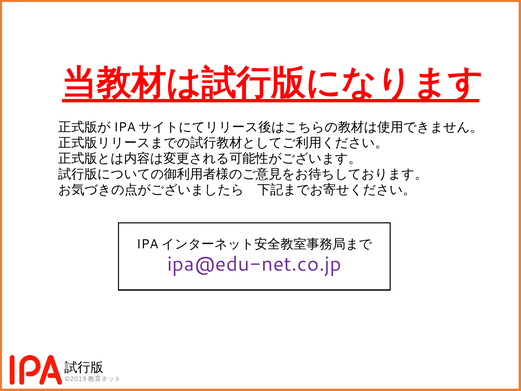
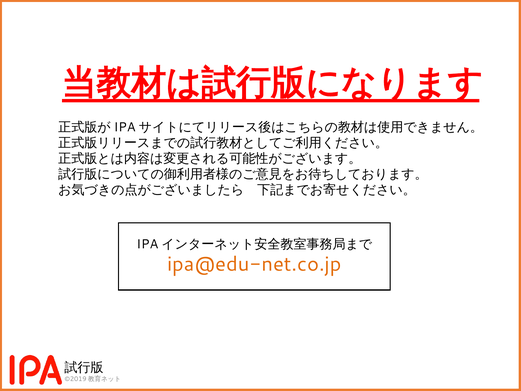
ipa@edu-net.co.jp colour: purple -> orange (254, 264)
